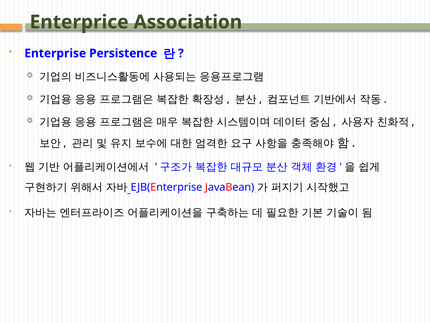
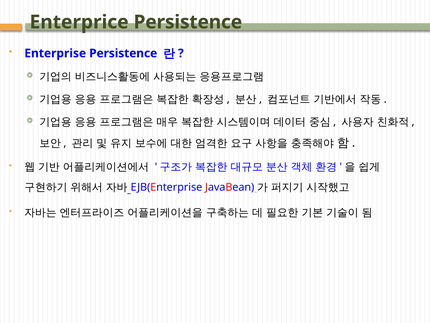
Enterprice Association: Association -> Persistence (188, 22)
